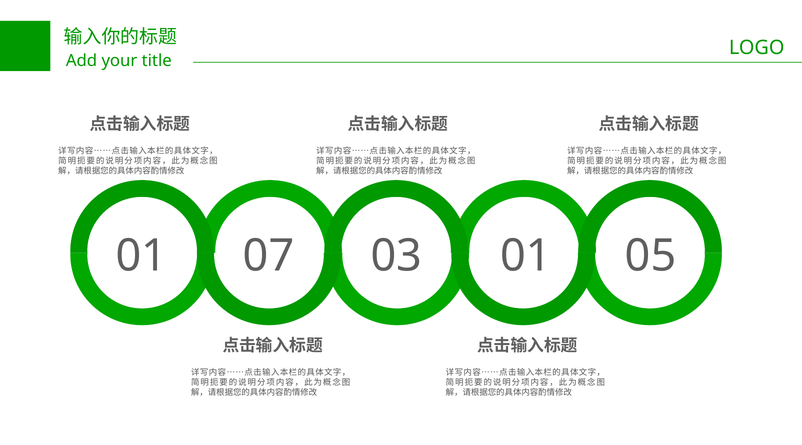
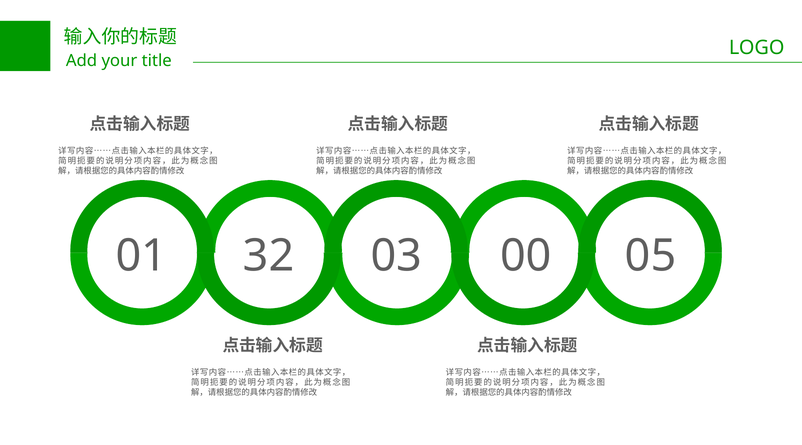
07: 07 -> 32 (269, 256)
03 01: 01 -> 00 (526, 256)
